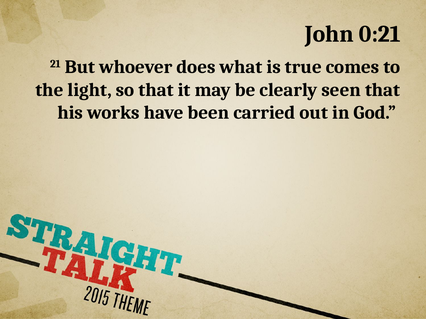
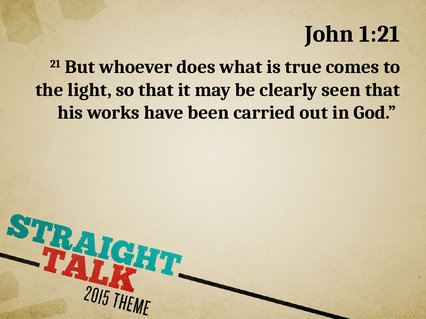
0:21: 0:21 -> 1:21 (380, 34)
